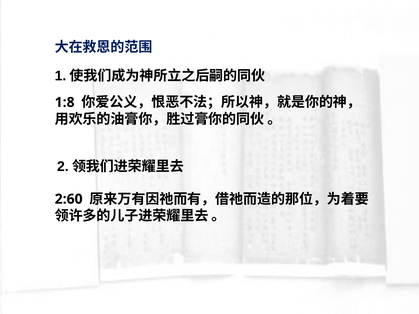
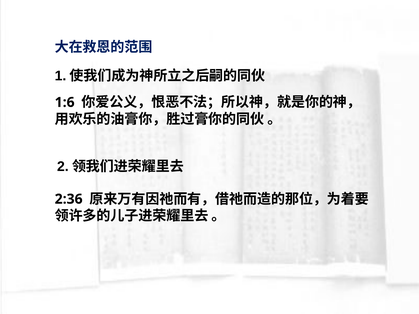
1:8: 1:8 -> 1:6 (65, 102)
2:60: 2:60 -> 2:36 (69, 199)
